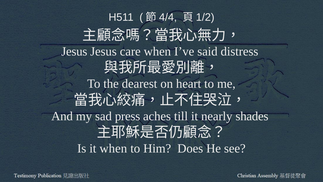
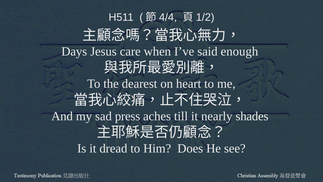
Jesus: Jesus -> Days (74, 51)
distress: distress -> enough (239, 51)
it when: when -> dread (113, 148)
